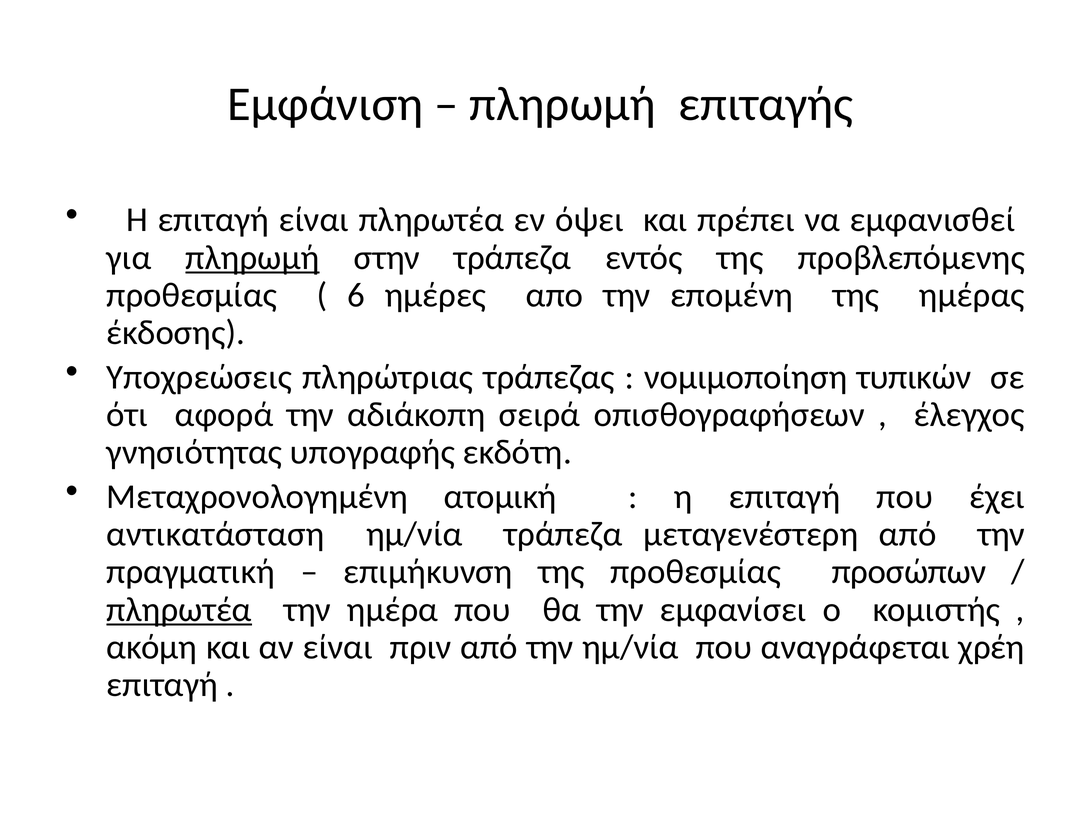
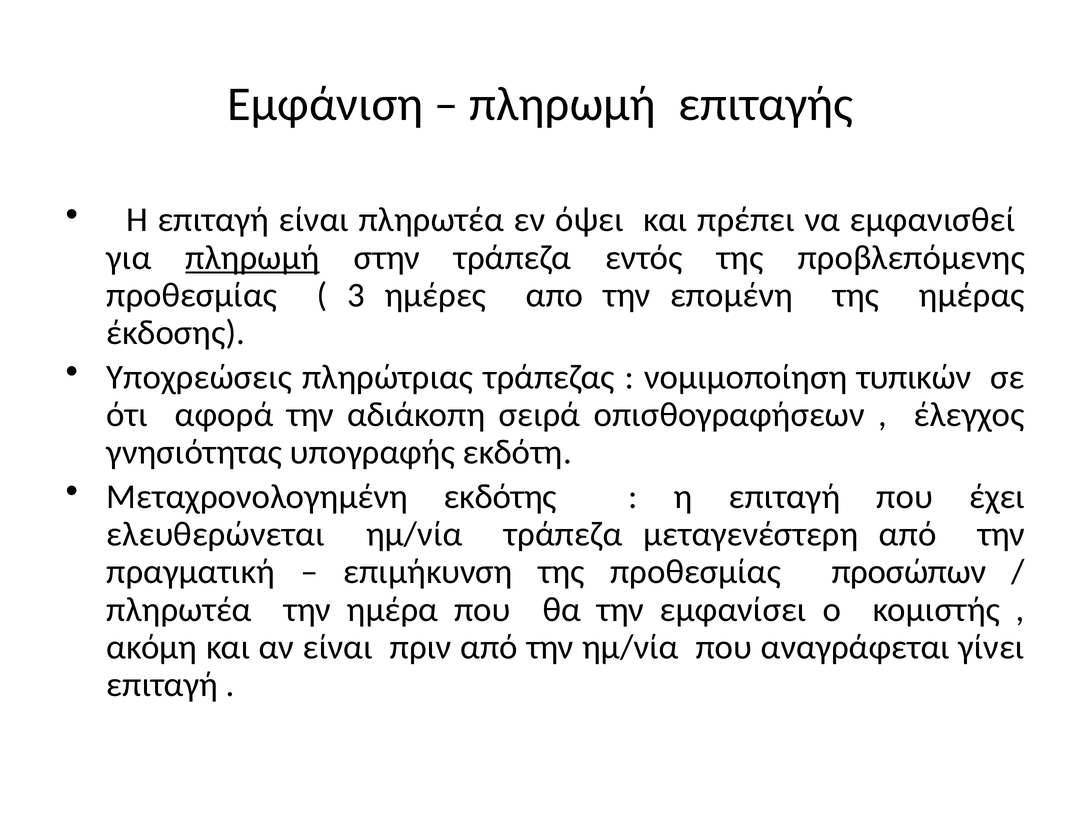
6: 6 -> 3 (356, 295)
ατομική: ατομική -> εκδότης (500, 497)
αντικατάσταση: αντικατάσταση -> ελευθερώνεται (216, 534)
πληρωτέα underline: present -> none (179, 610)
χρέη: χρέη -> γίνει (991, 647)
